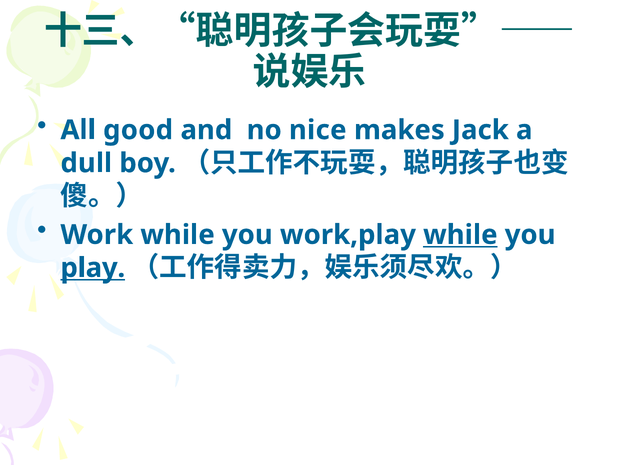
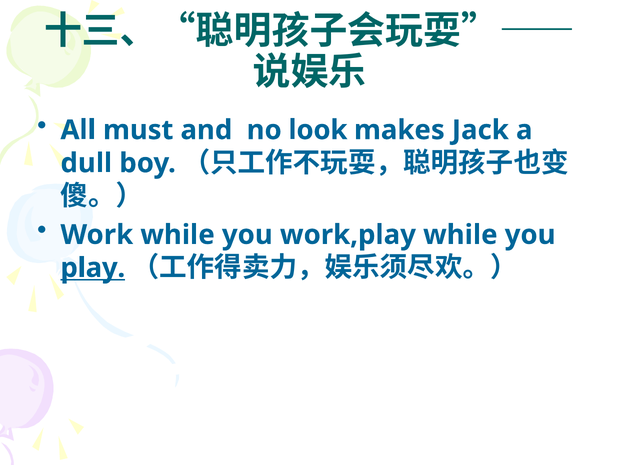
good: good -> must (138, 130)
nice: nice -> look (318, 130)
while underline: present -> none (460, 235)
